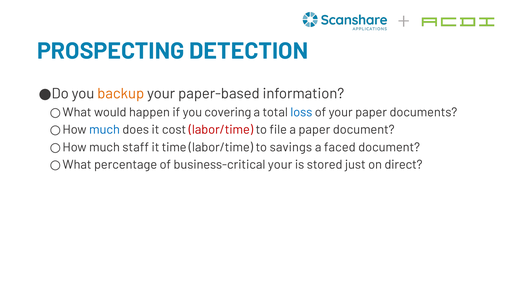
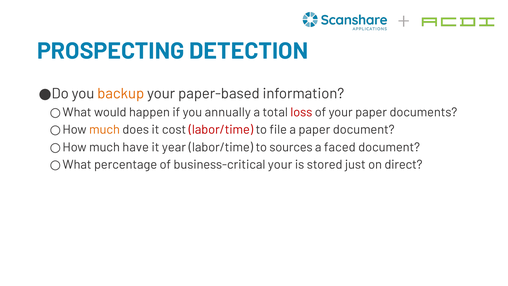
covering: covering -> annually (228, 112)
loss colour: blue -> red (301, 112)
much colour: blue -> orange (104, 130)
staff: staff -> have (136, 147)
time: time -> year (174, 147)
savings: savings -> sources (291, 147)
